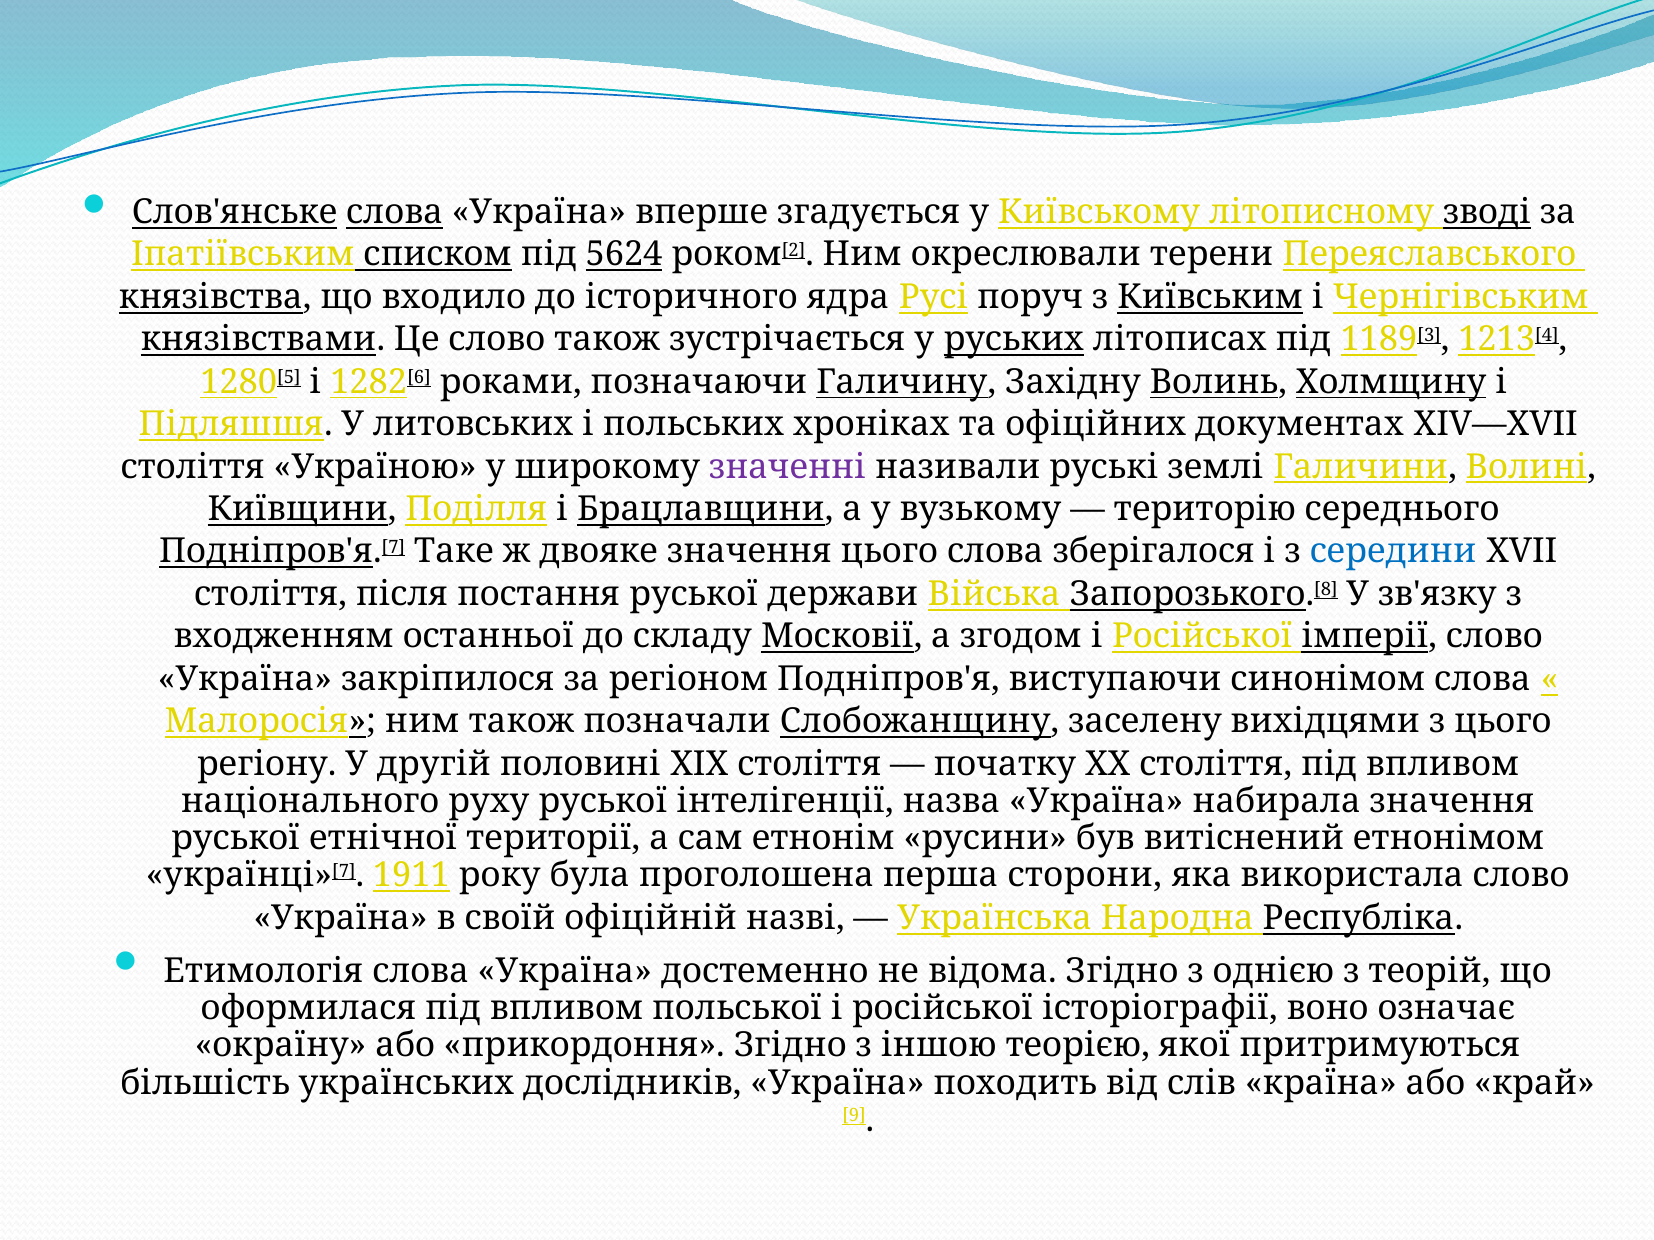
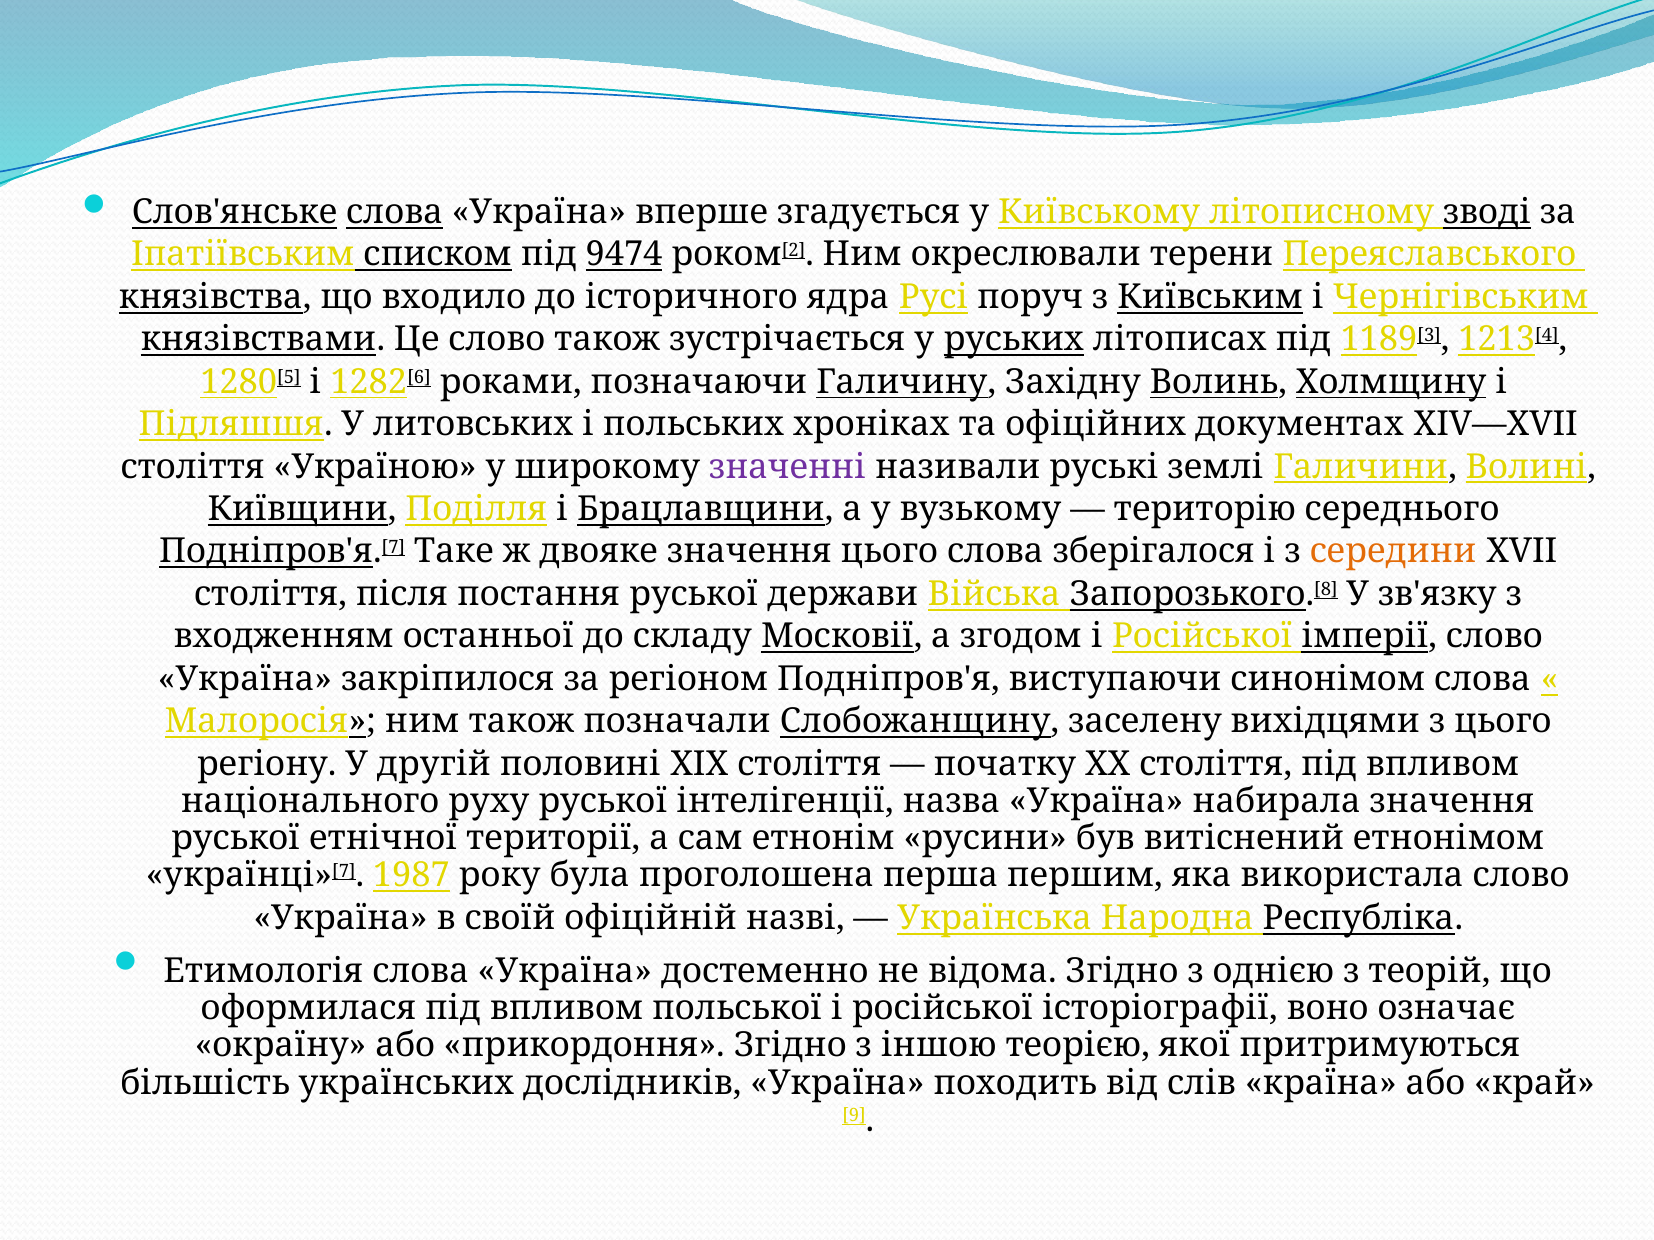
5624: 5624 -> 9474 (624, 255)
середини colour: blue -> orange (1393, 552)
1911: 1911 -> 1987 (411, 876)
сторони: сторони -> першим (1085, 876)
